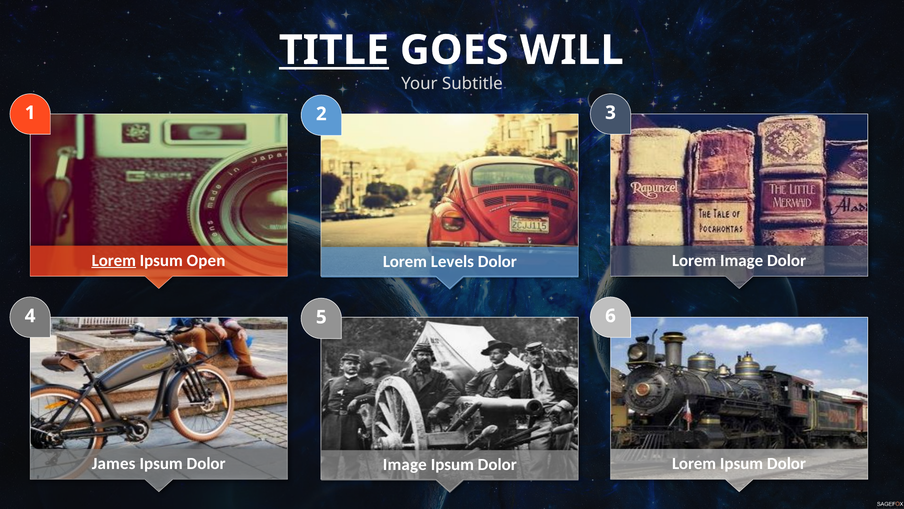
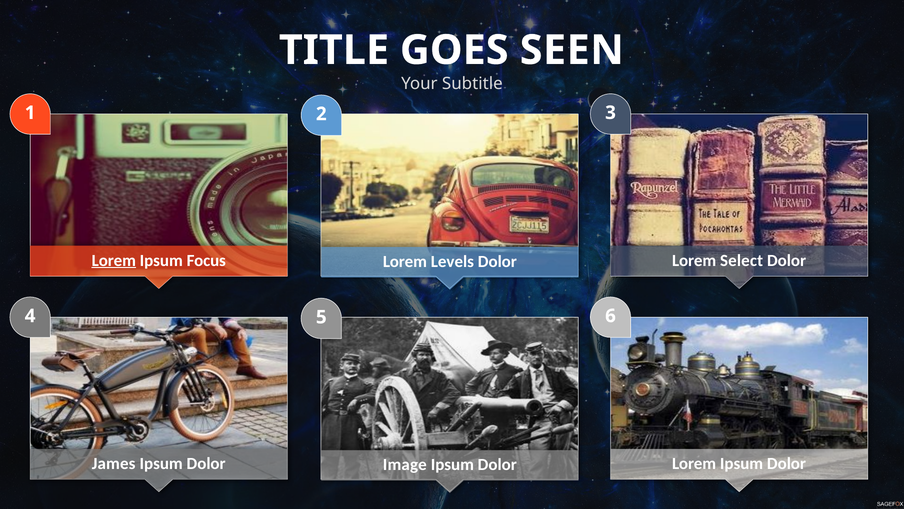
TITLE underline: present -> none (334, 50)
WILL: WILL -> SEEN (572, 50)
Open: Open -> Focus (206, 260)
Lorem Image: Image -> Select (742, 260)
